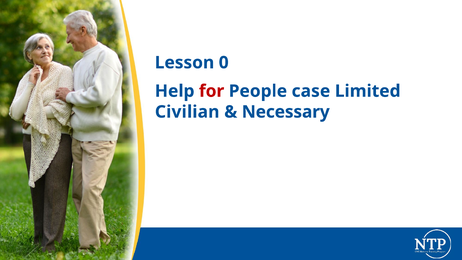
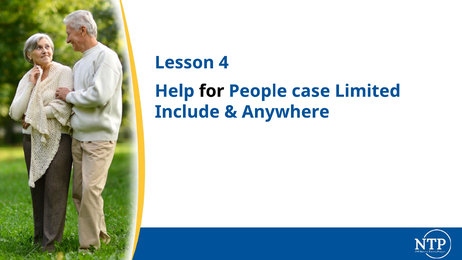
0: 0 -> 4 (224, 63)
for colour: red -> black (212, 91)
Civilian: Civilian -> Include (187, 112)
Necessary: Necessary -> Anywhere (286, 112)
